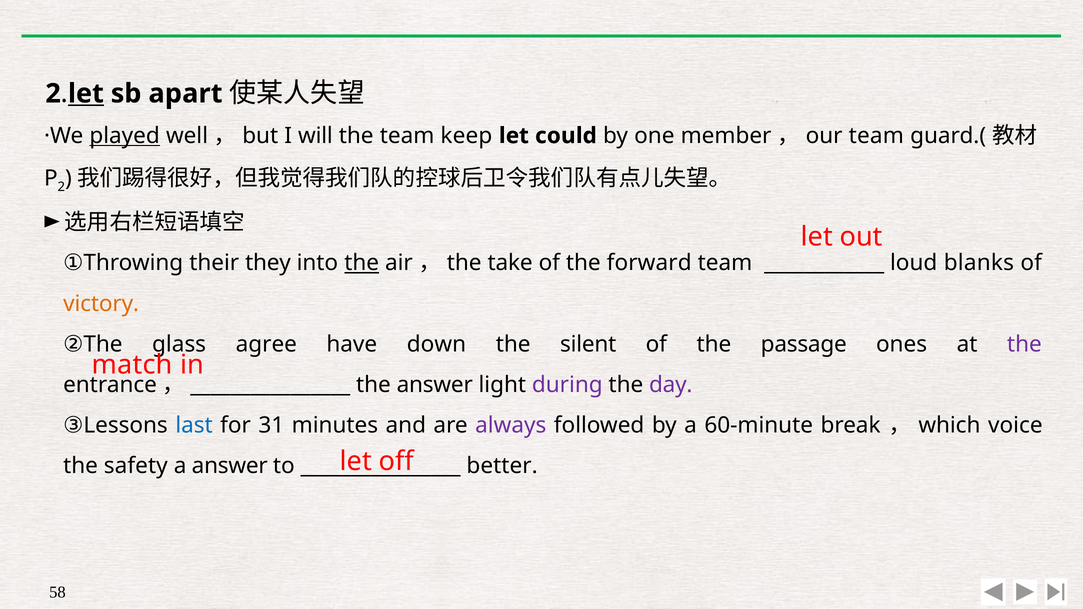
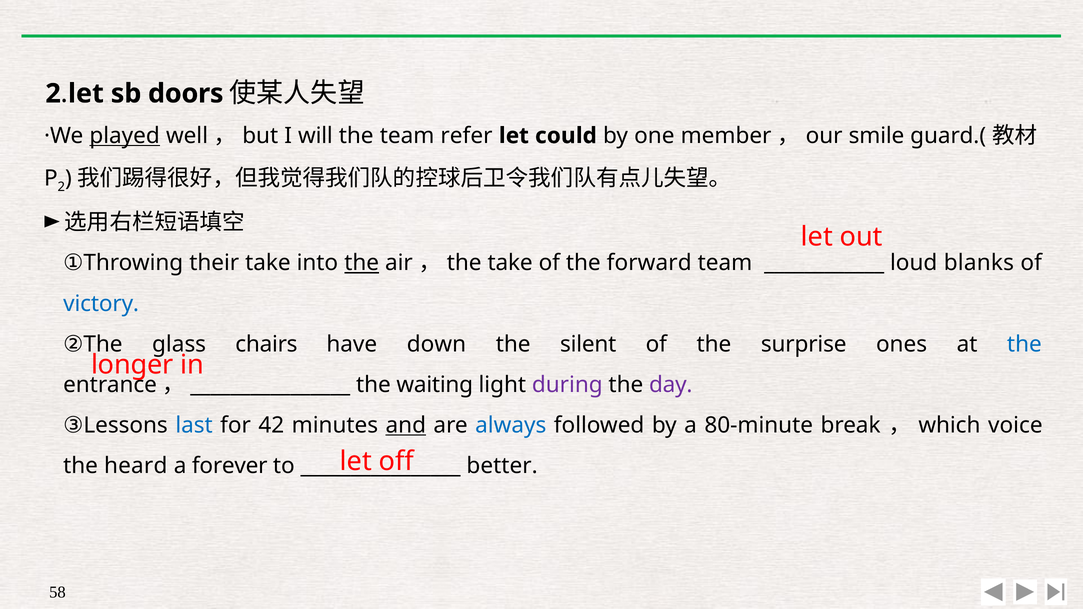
let underline: present -> none (86, 94)
apart: apart -> doors (186, 94)
keep: keep -> refer (466, 136)
team: team -> smile (877, 136)
their they: they -> take (268, 263)
victory colour: orange -> blue (101, 304)
agree: agree -> chairs (266, 344)
passage: passage -> surprise (804, 344)
the colour: purple -> blue (1024, 344)
match: match -> longer (132, 365)
the answer: answer -> waiting (435, 385)
31: 31 -> 42 (271, 426)
and underline: none -> present (406, 426)
always colour: purple -> blue (511, 426)
60-minute: 60-minute -> 80-minute (759, 426)
safety: safety -> heard (136, 466)
a answer: answer -> forever (230, 466)
